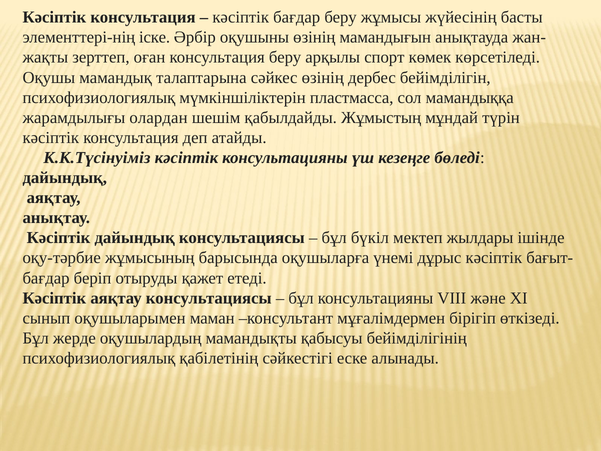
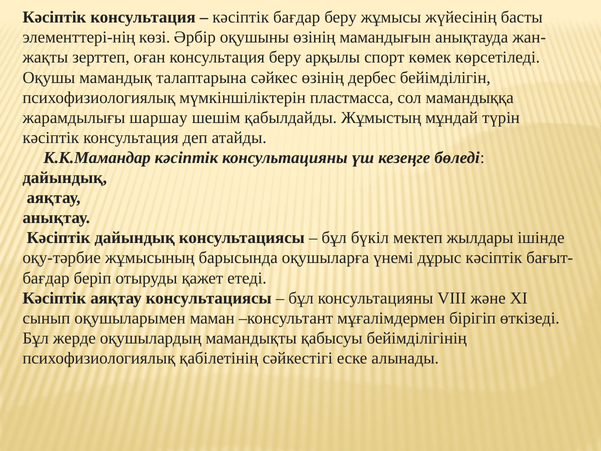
іске: іске -> көзі (155, 37)
олардан: олардан -> шаршау (158, 118)
К.К.Түсінуіміз: К.К.Түсінуіміз -> К.К.Мамандар (97, 158)
